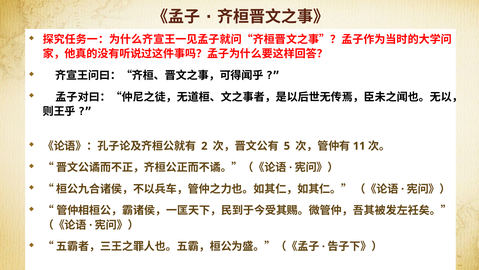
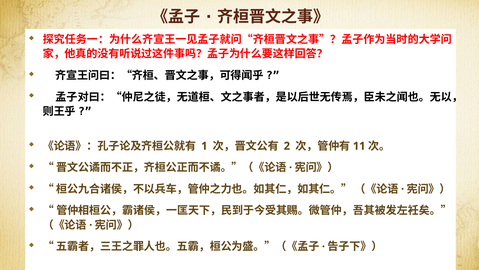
2: 2 -> 1 (204, 146)
5: 5 -> 2 (287, 146)
